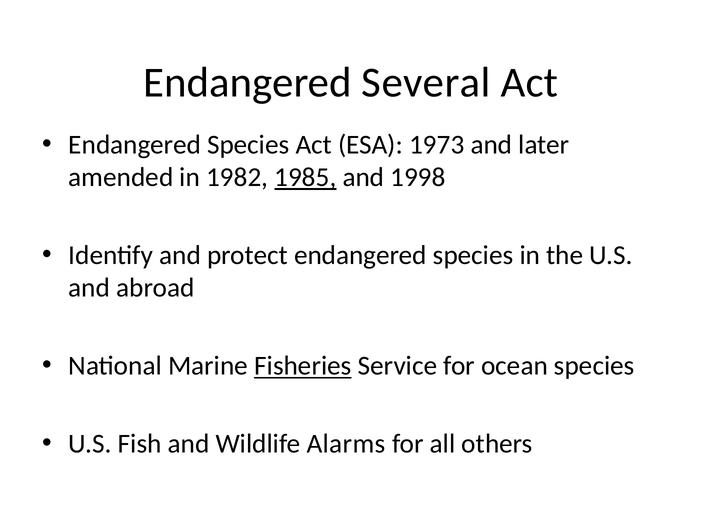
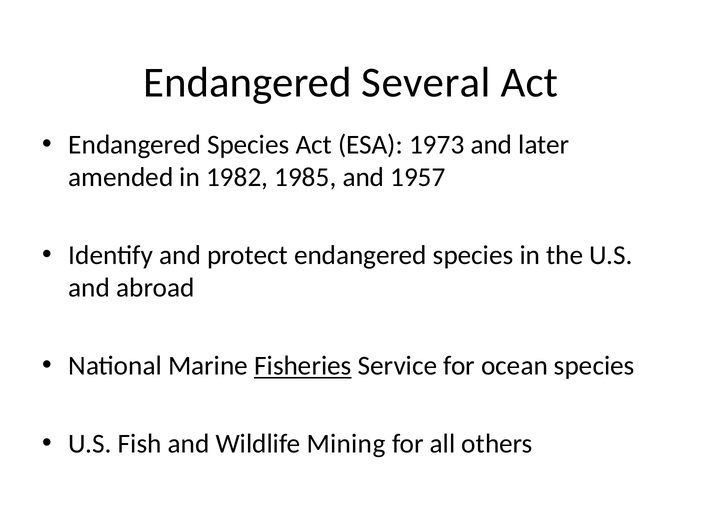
1985 underline: present -> none (305, 177)
1998: 1998 -> 1957 (418, 177)
Alarms: Alarms -> Mining (346, 444)
